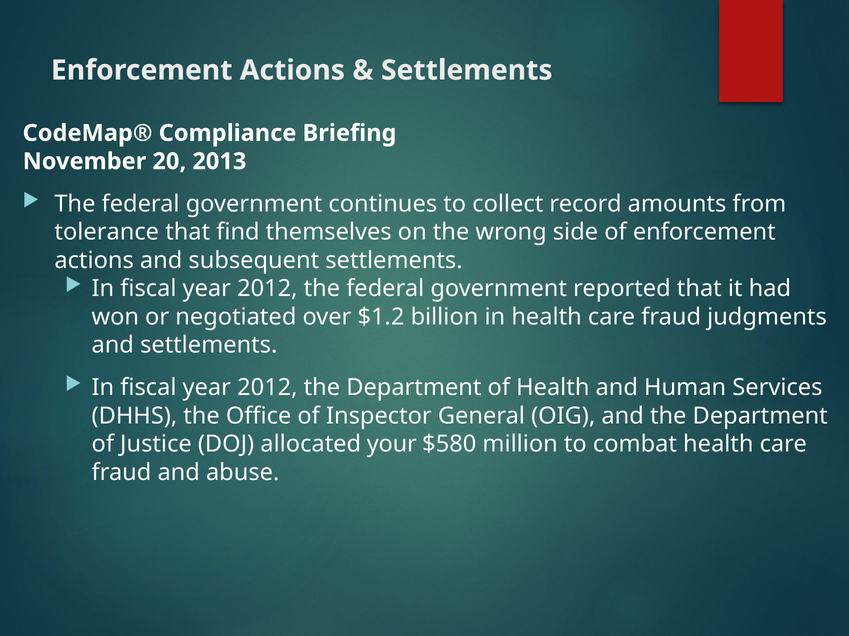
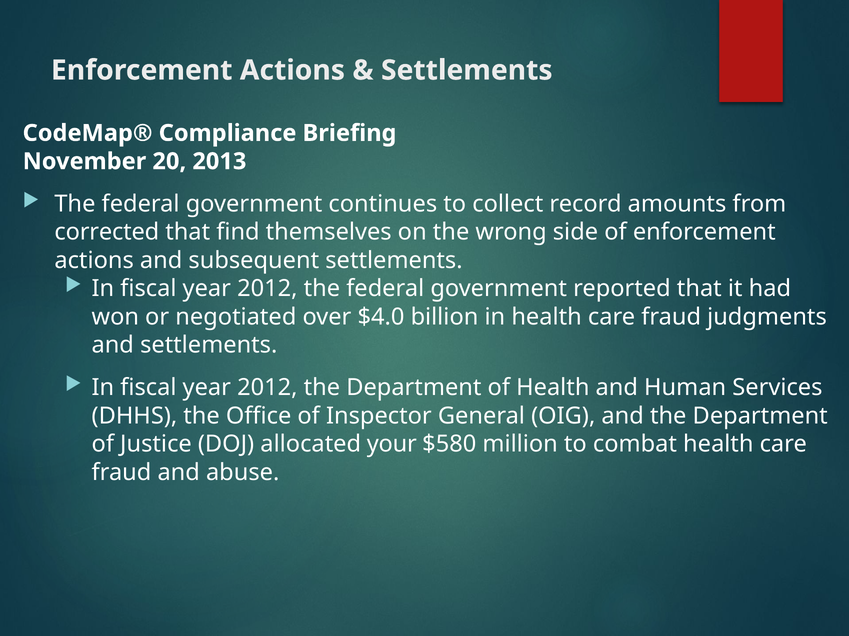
tolerance: tolerance -> corrected (107, 232)
$1.2: $1.2 -> $4.0 (381, 317)
